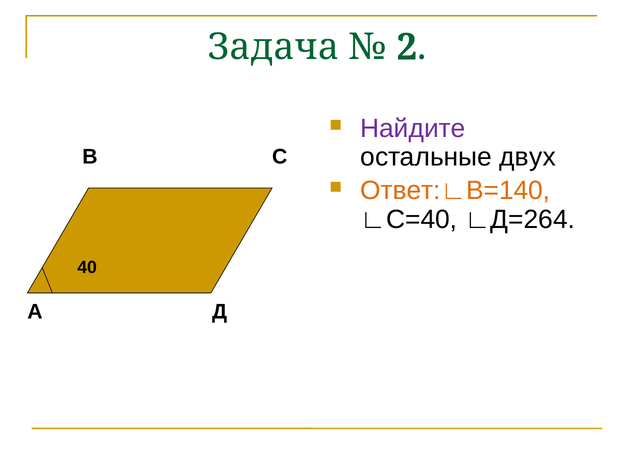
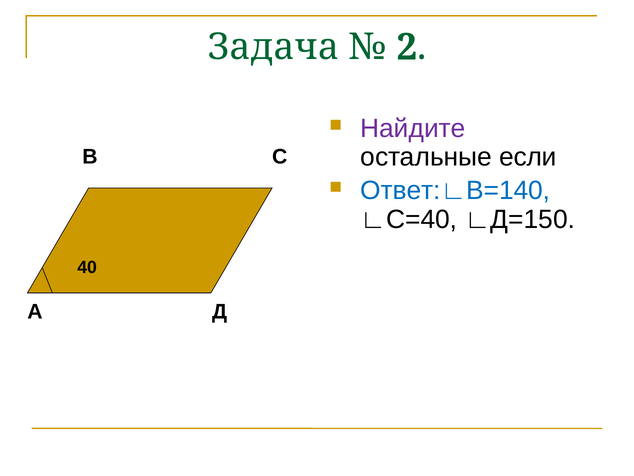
двух: двух -> если (528, 157)
Ответ:∟В=140 colour: orange -> blue (455, 191)
∟Д=264: ∟Д=264 -> ∟Д=150 (520, 219)
